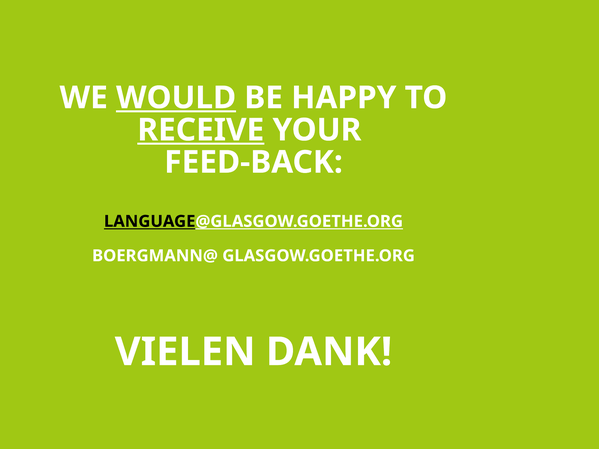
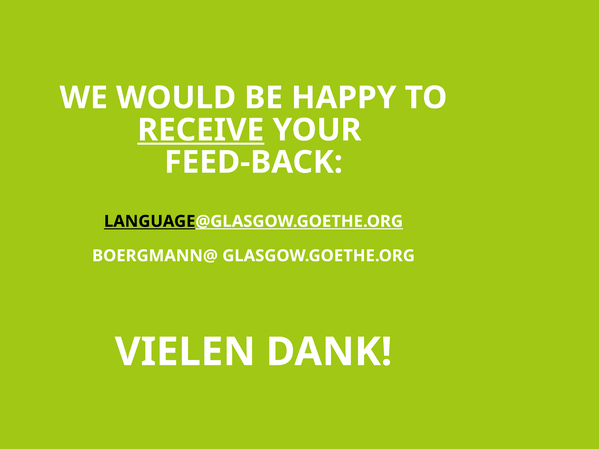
WOULD underline: present -> none (176, 98)
